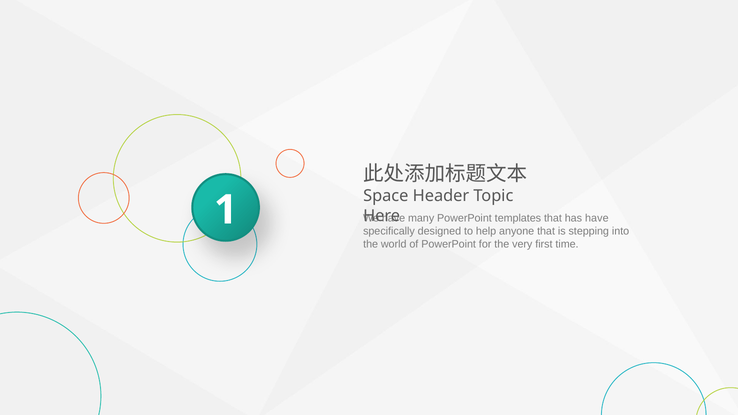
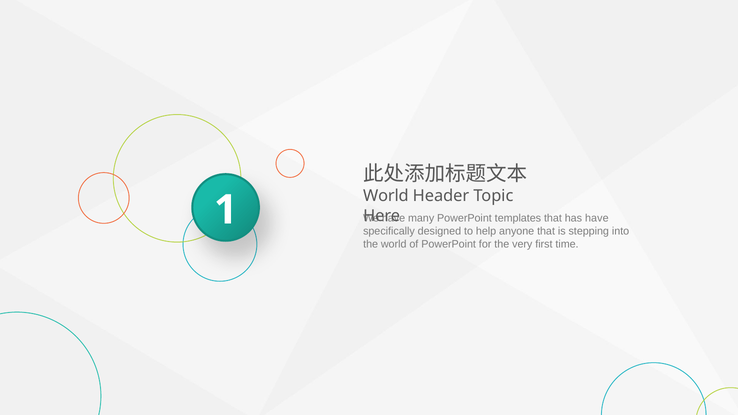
Space: Space -> World (386, 196)
